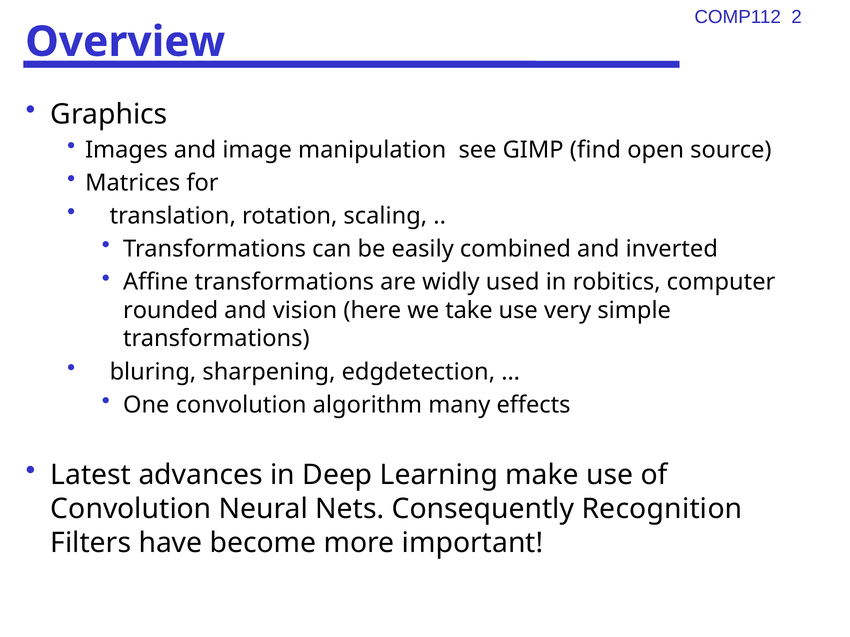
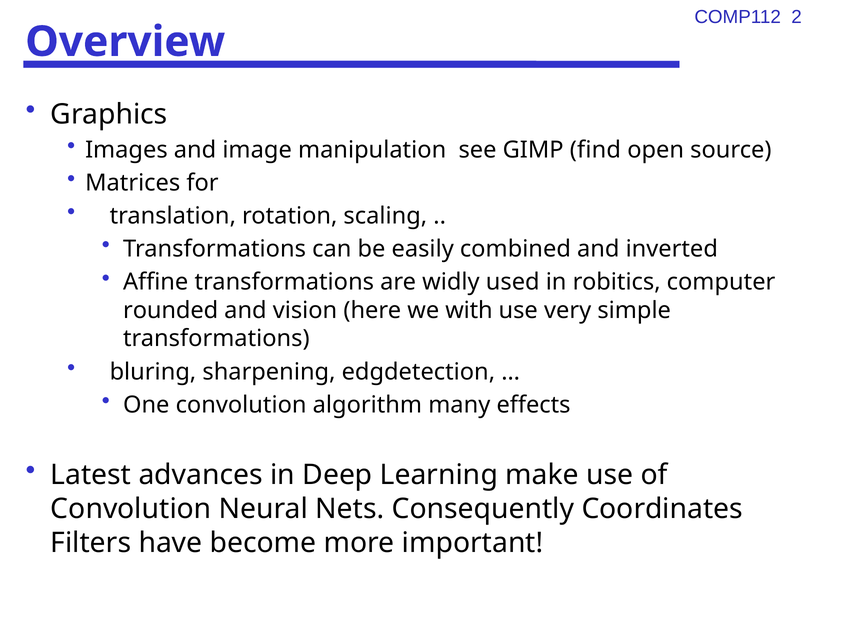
take: take -> with (469, 311)
Recognition: Recognition -> Coordinates (662, 509)
